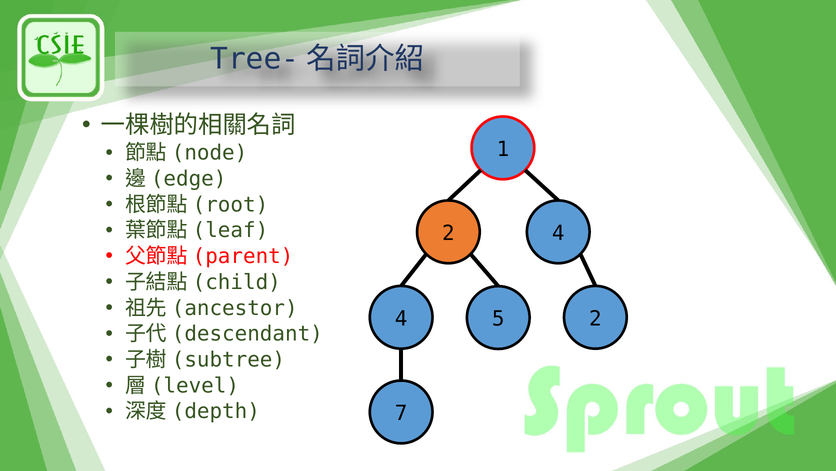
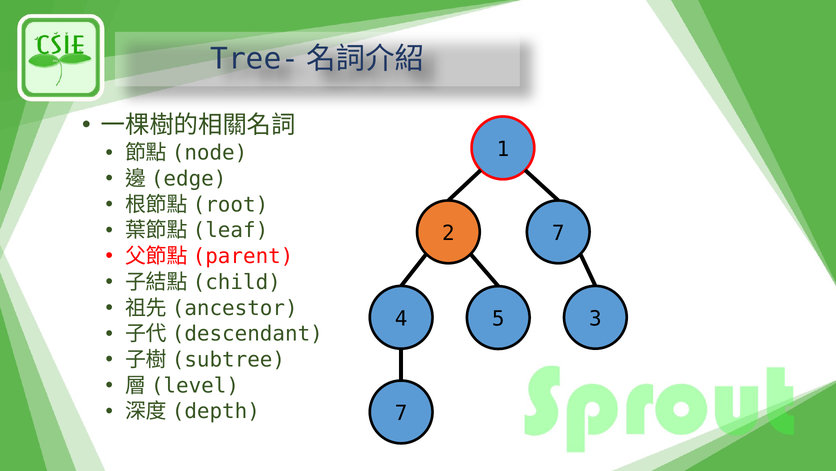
2 4: 4 -> 7 (558, 233)
5 2: 2 -> 3 (595, 318)
